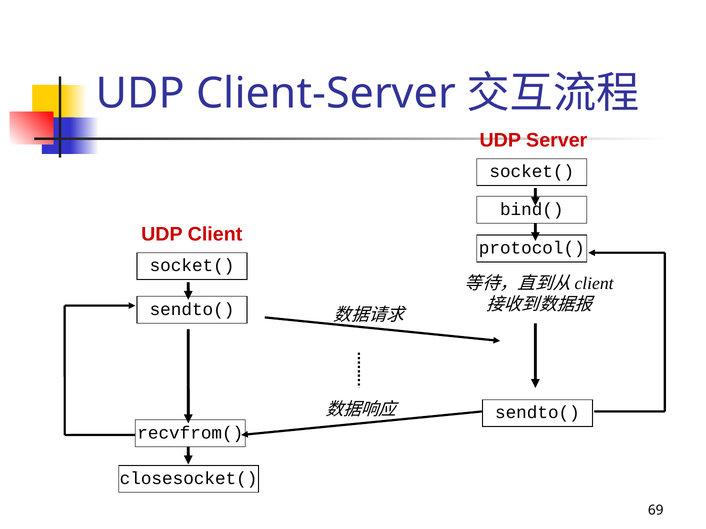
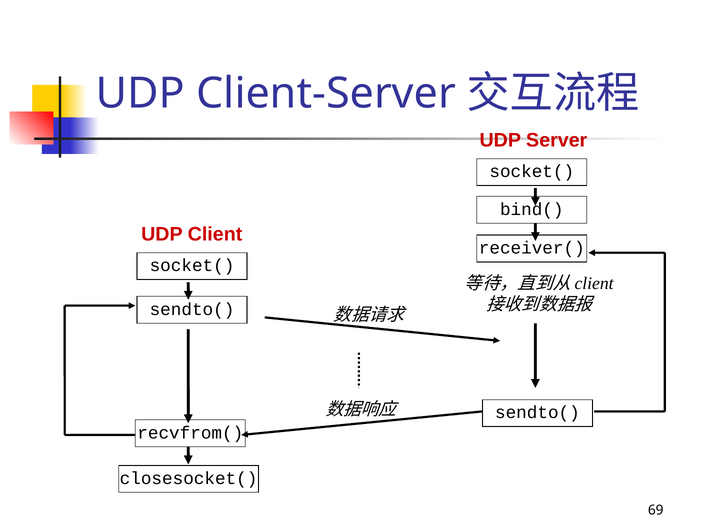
protocol(: protocol( -> receiver( (532, 248)
